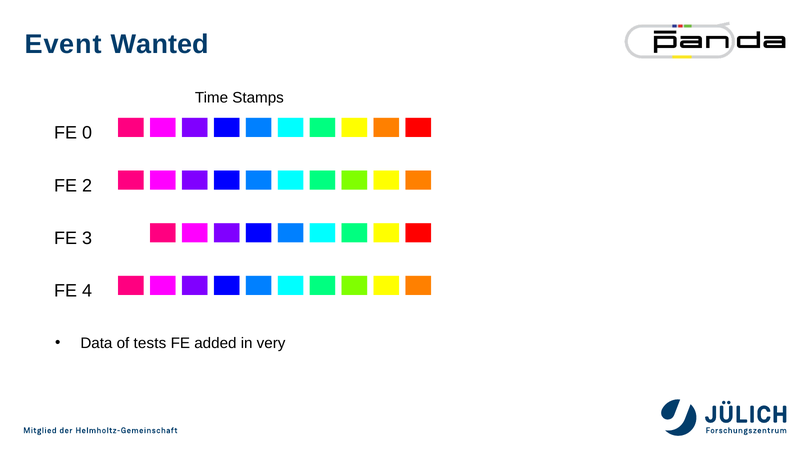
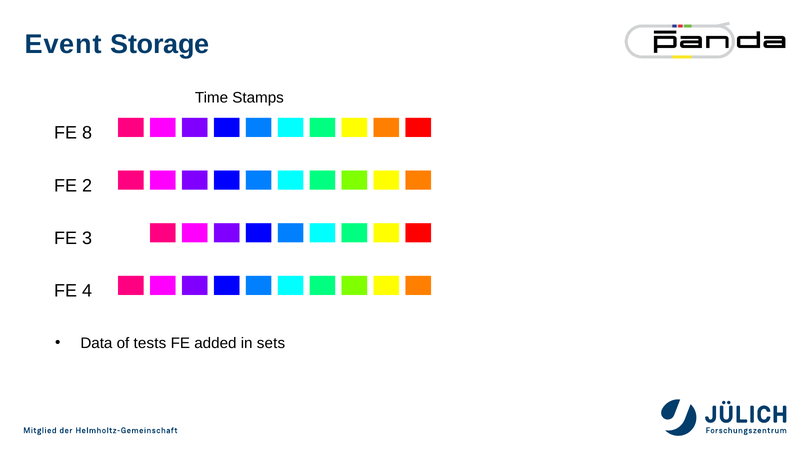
Wanted: Wanted -> Storage (160, 44)
0: 0 -> 8 (87, 133)
very: very -> sets (271, 343)
